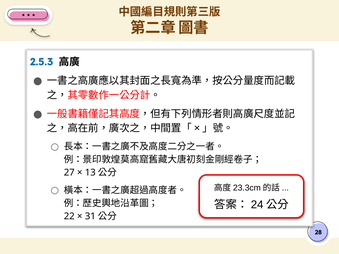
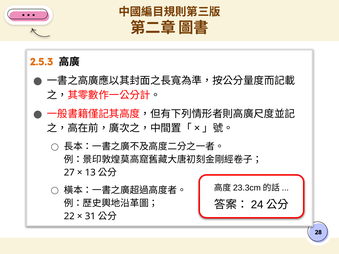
2.5.3 colour: blue -> orange (42, 62)
